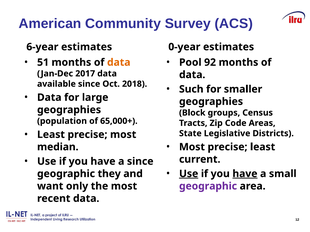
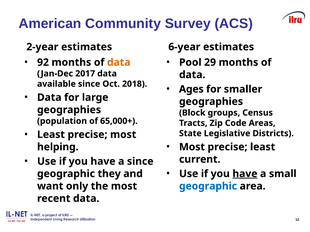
6-year: 6-year -> 2-year (42, 47)
0-year: 0-year -> 6-year (184, 47)
51: 51 -> 92 (43, 62)
92: 92 -> 29 (210, 62)
Such: Such -> Ages (191, 89)
median: median -> helping (58, 147)
Use underline: present -> none (189, 174)
geographic colour: purple -> blue (208, 186)
